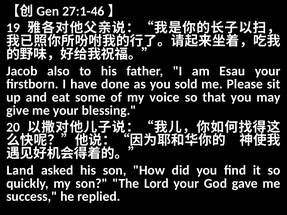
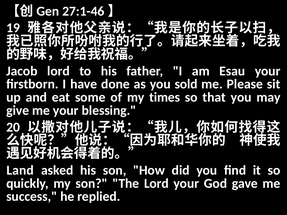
Jacob also: also -> lord (58, 71)
voice: voice -> times (165, 97)
